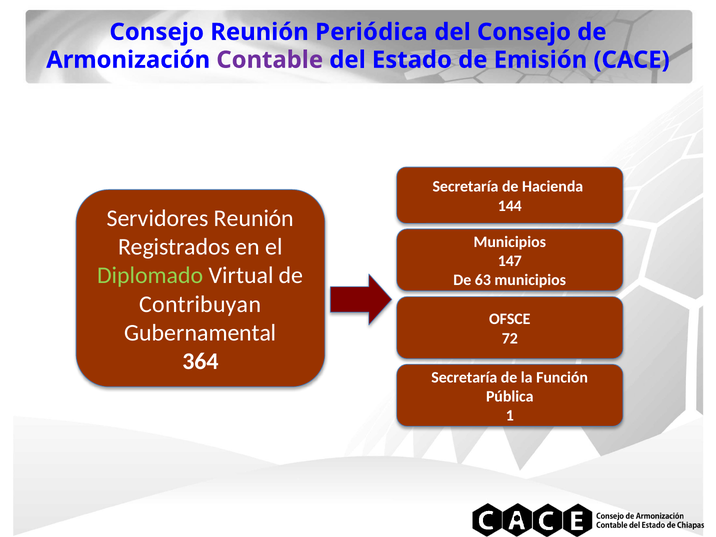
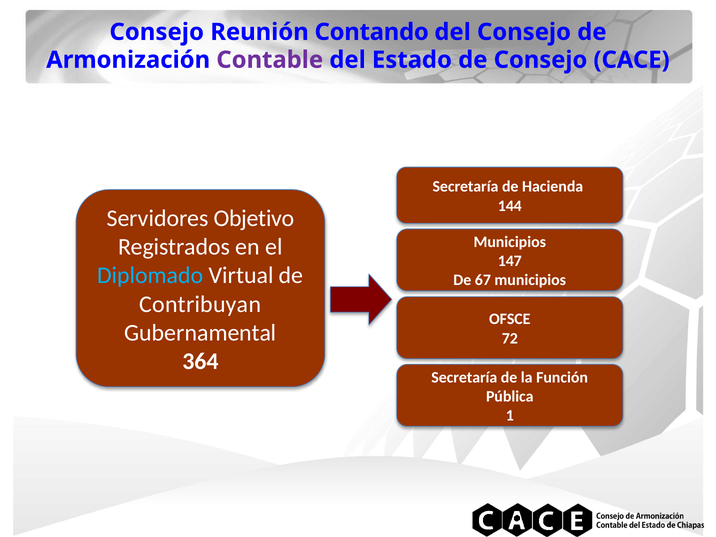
Periódica: Periódica -> Contando (372, 32)
de Emisión: Emisión -> Consejo (541, 60)
Servidores Reunión: Reunión -> Objetivo (254, 218)
Diplomado colour: light green -> light blue (150, 276)
63: 63 -> 67 (483, 280)
